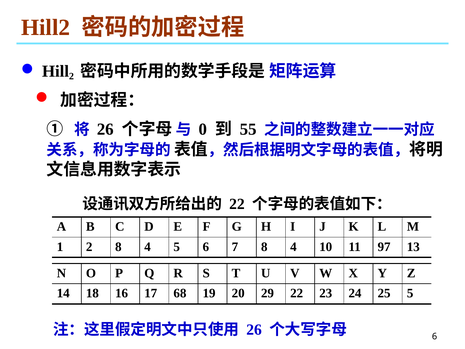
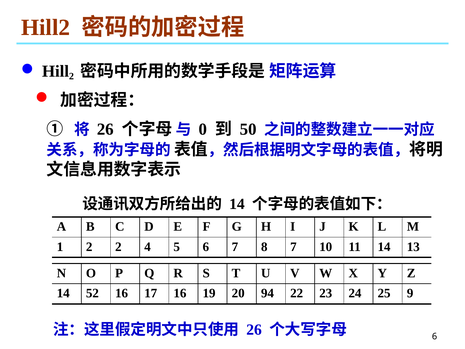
55: 55 -> 50 (248, 129)
22: 22 -> 14 (237, 204)
2 8: 8 -> 2 (118, 247)
7 8 4: 4 -> 7 (293, 247)
11 97: 97 -> 14 (384, 247)
18: 18 -> 52 (92, 293)
17 68: 68 -> 16 (180, 293)
29: 29 -> 94 (267, 293)
25 5: 5 -> 9 (410, 293)
